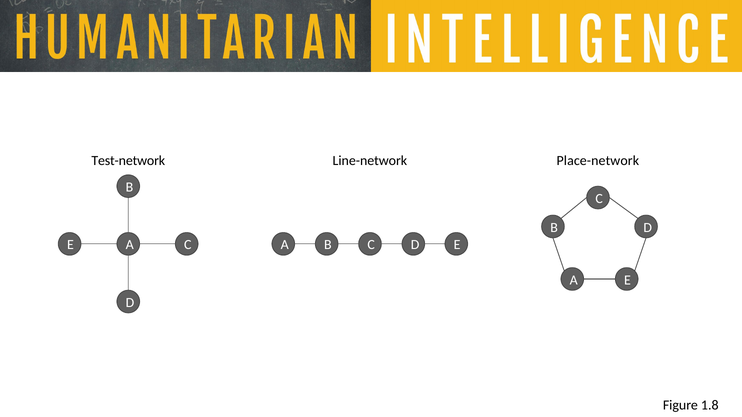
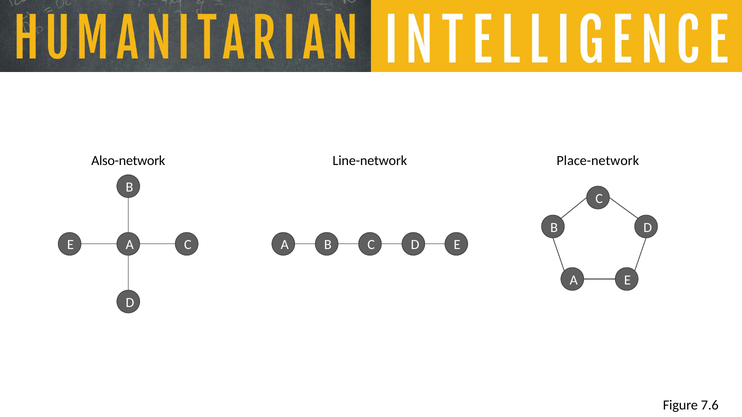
Test-network: Test-network -> Also-network (128, 161)
1.8: 1.8 -> 7.6 (710, 406)
